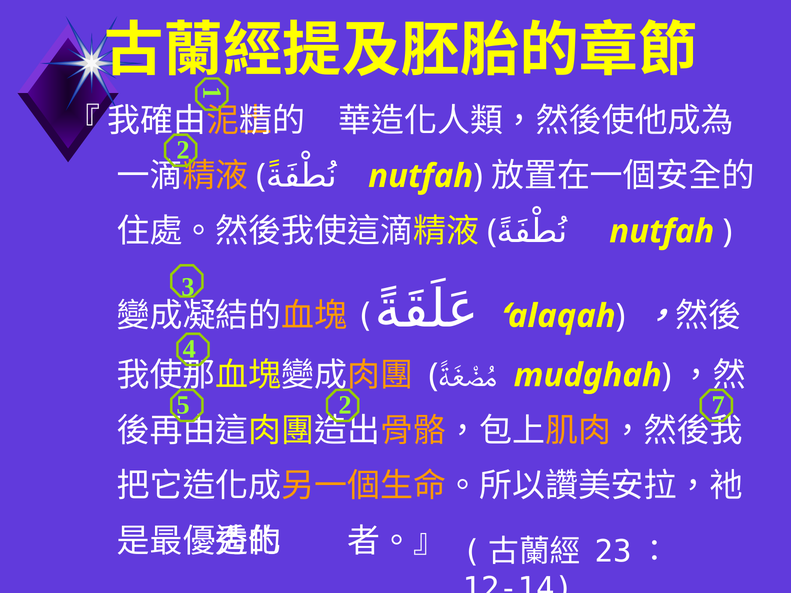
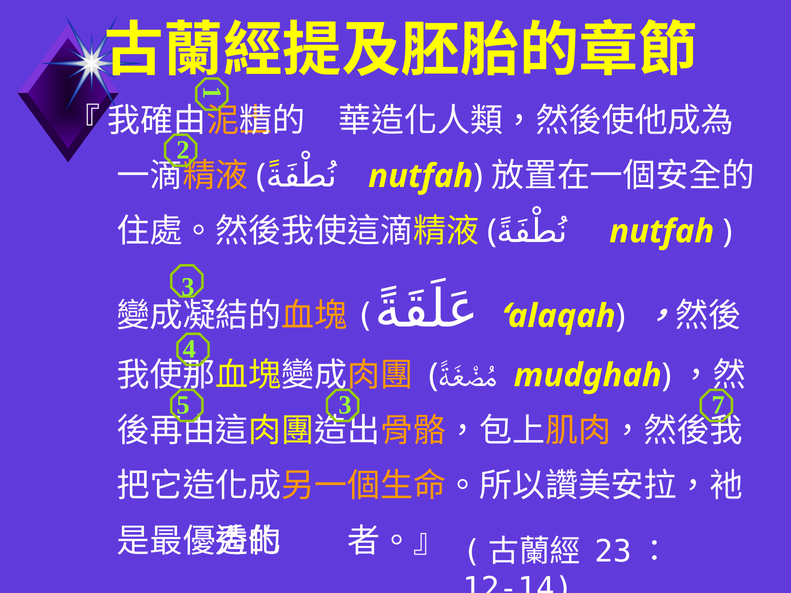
5 2: 2 -> 3 (345, 405)
